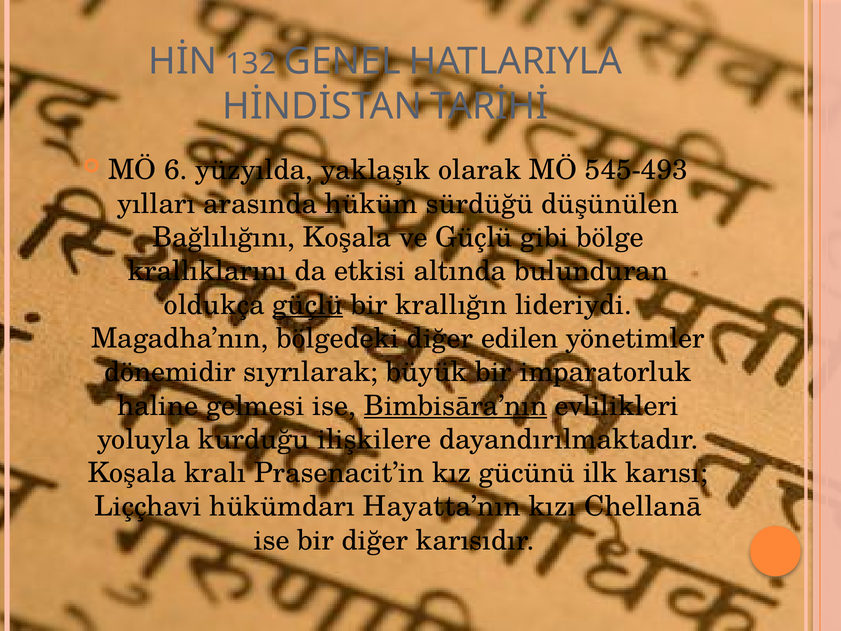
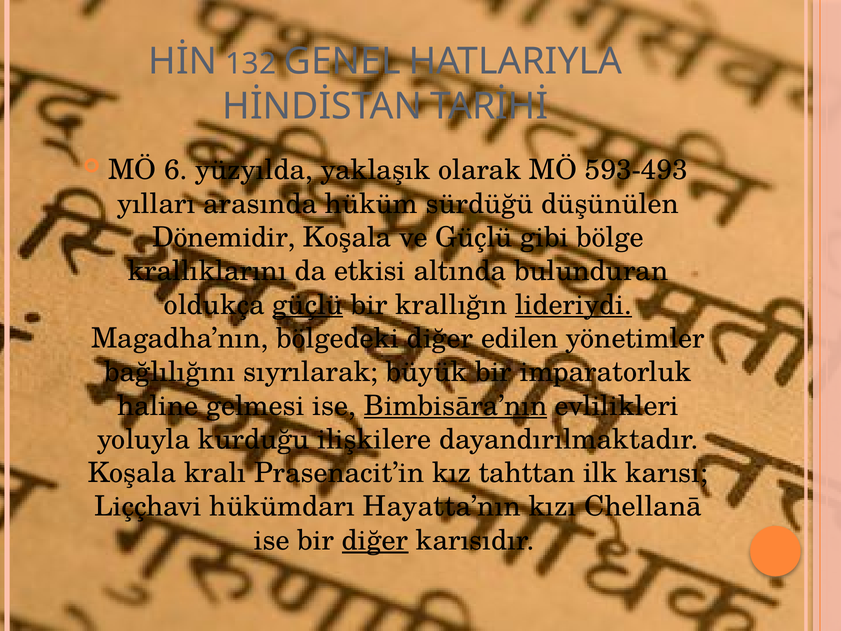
545-493: 545-493 -> 593-493 (636, 170)
Bağlılığını: Bağlılığını -> Dönemidir (224, 237)
lideriydi underline: none -> present (574, 305)
dönemidir: dönemidir -> bağlılığını (170, 372)
gücünü: gücünü -> tahttan (527, 473)
diğer underline: none -> present (375, 540)
